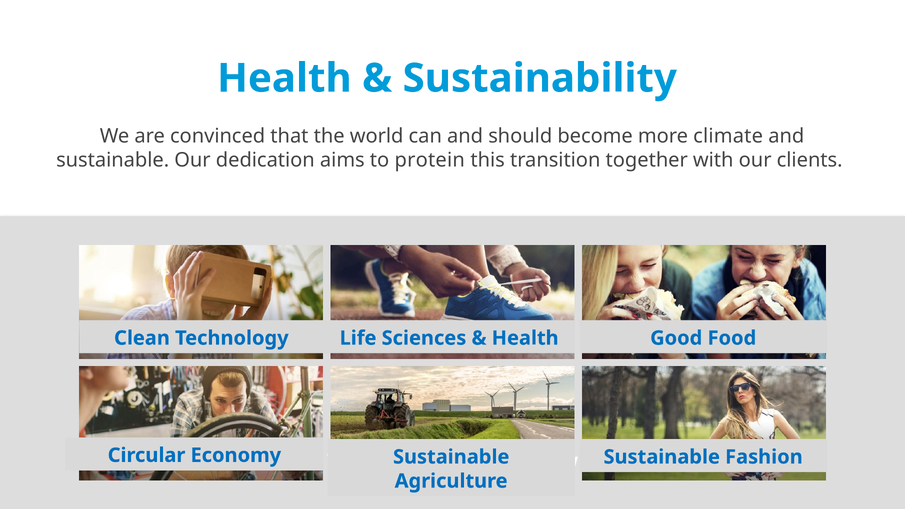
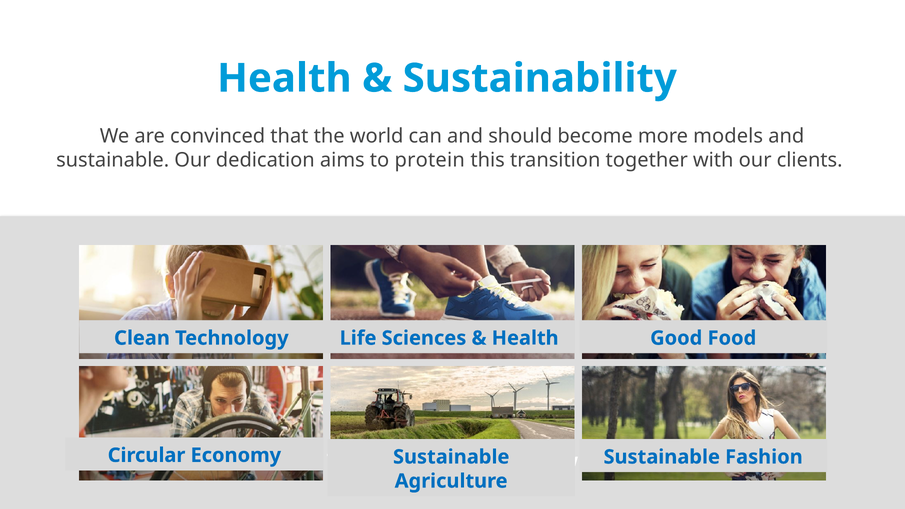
climate: climate -> models (728, 136)
